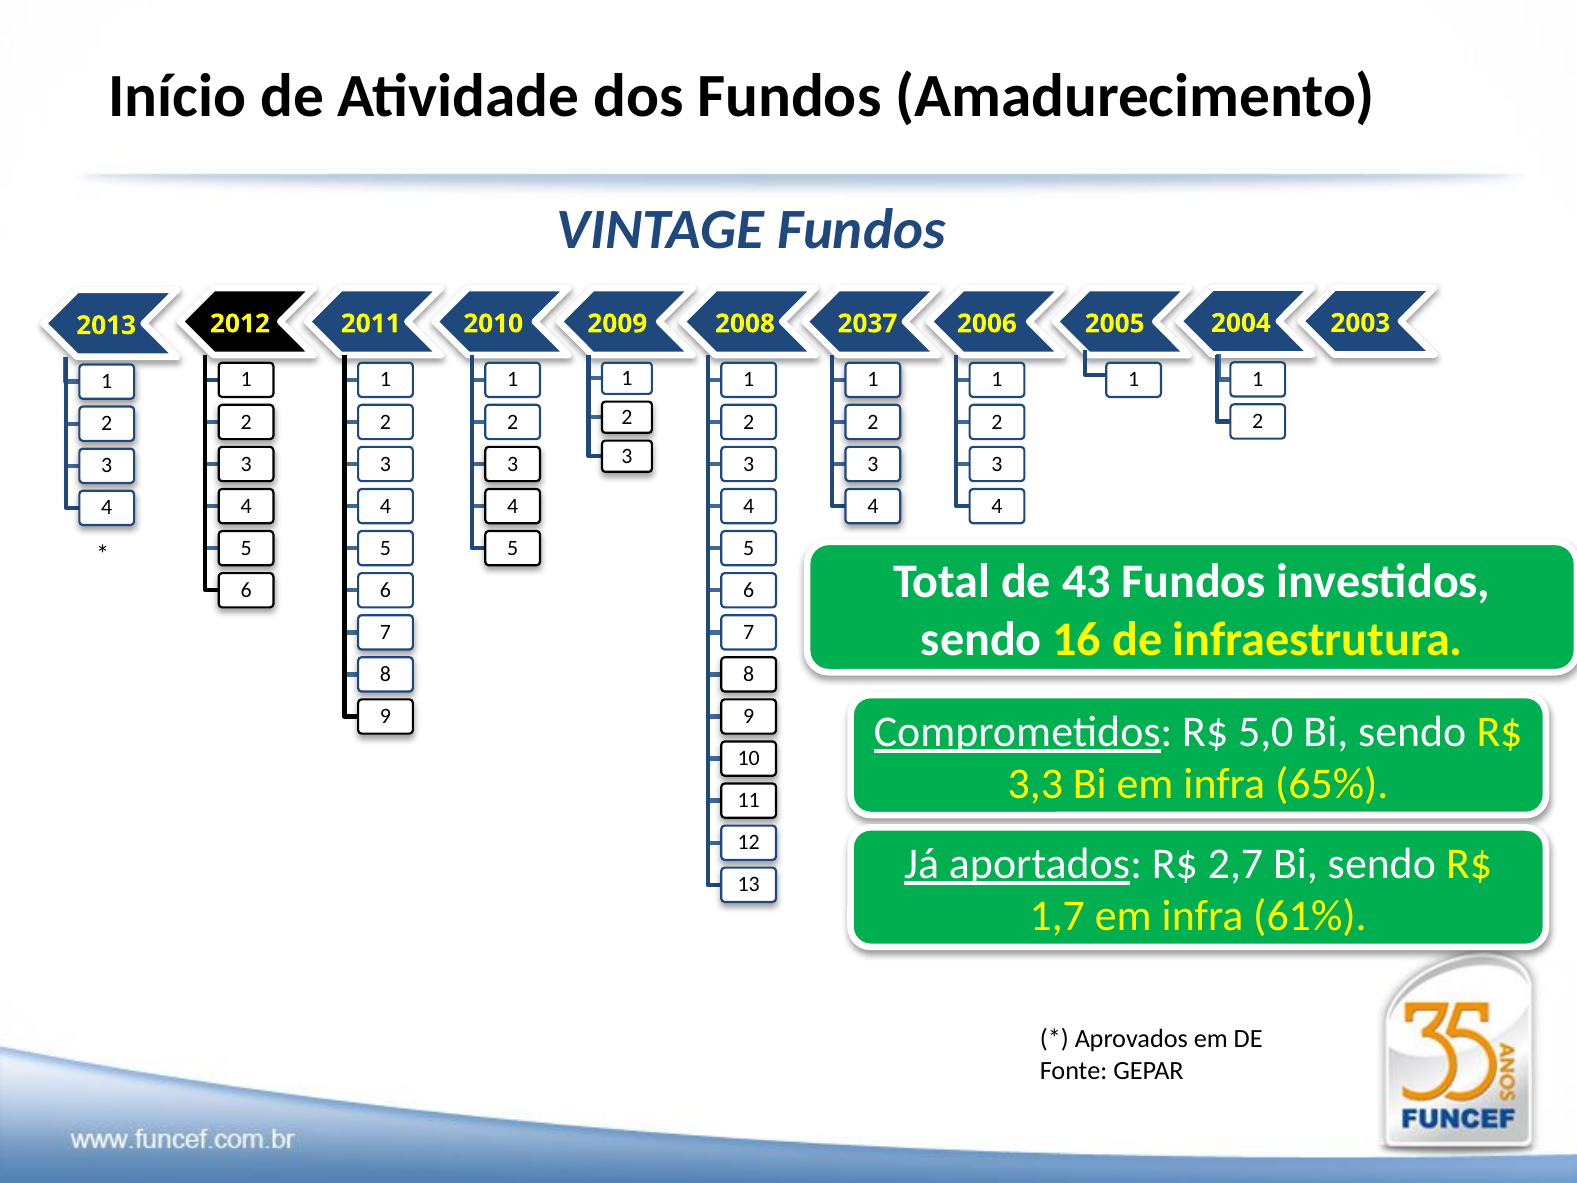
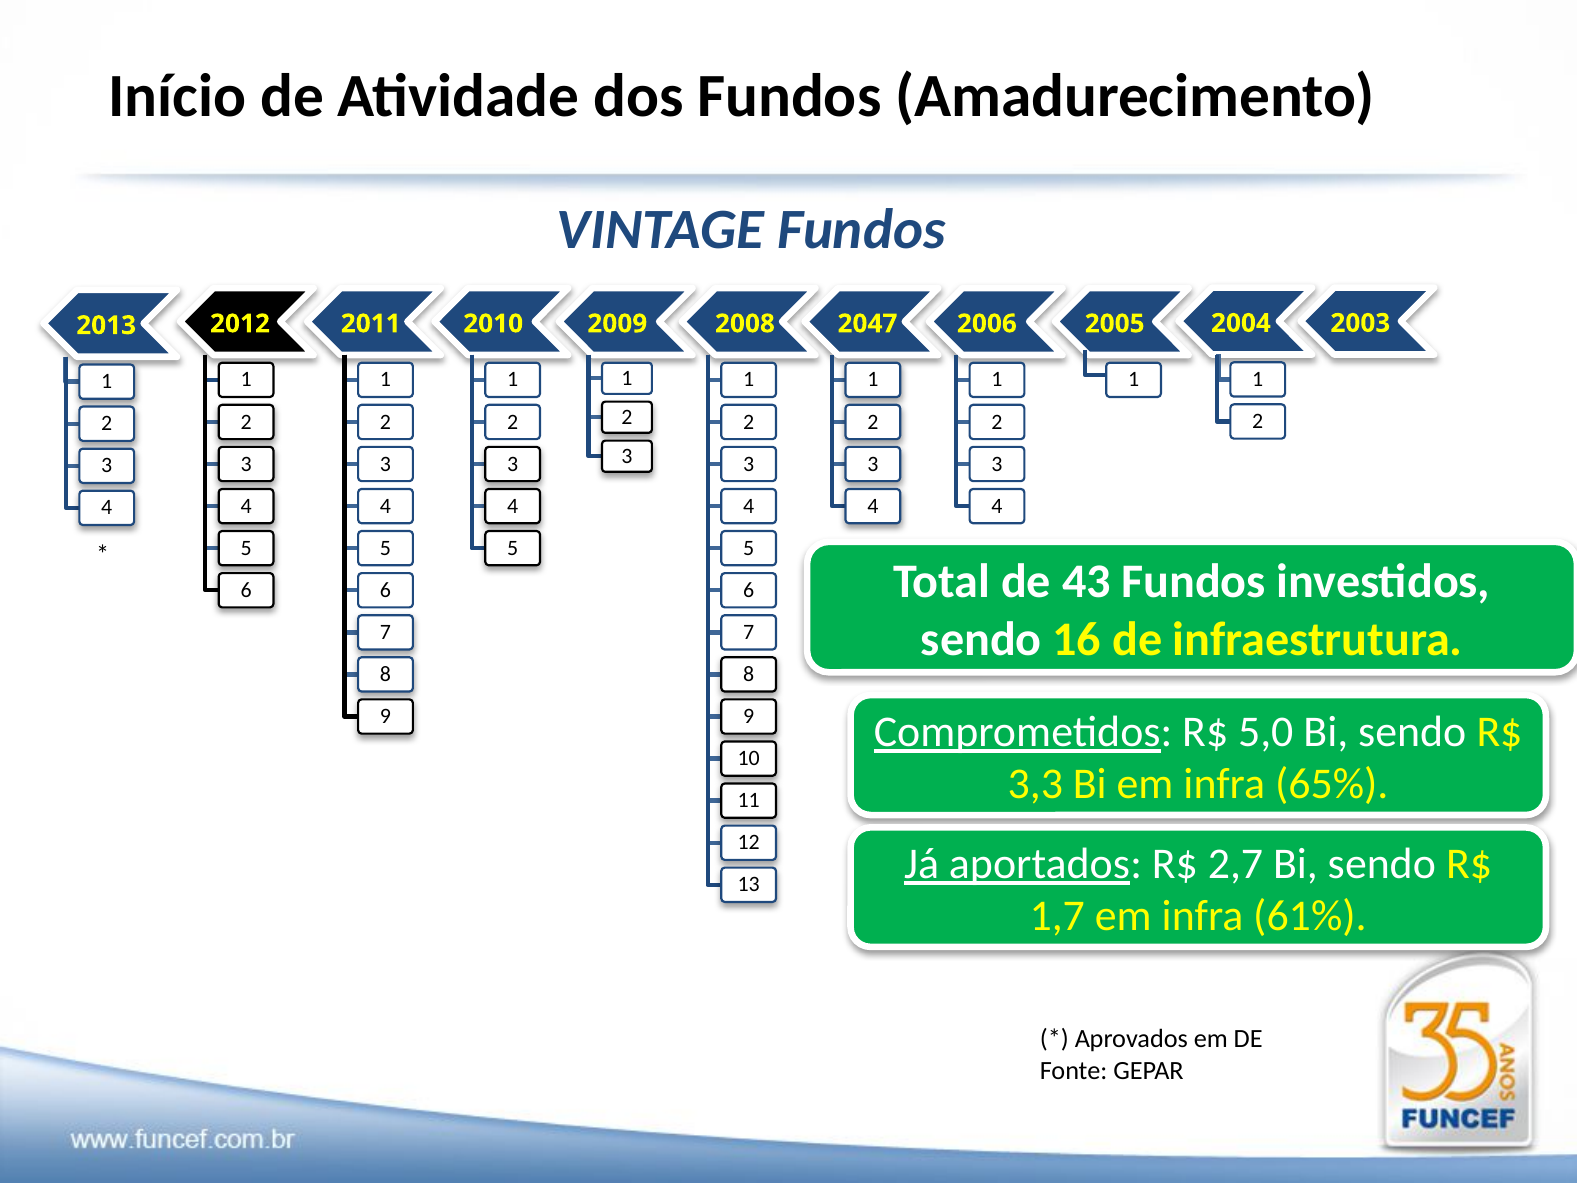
2037: 2037 -> 2047 (867, 324)
